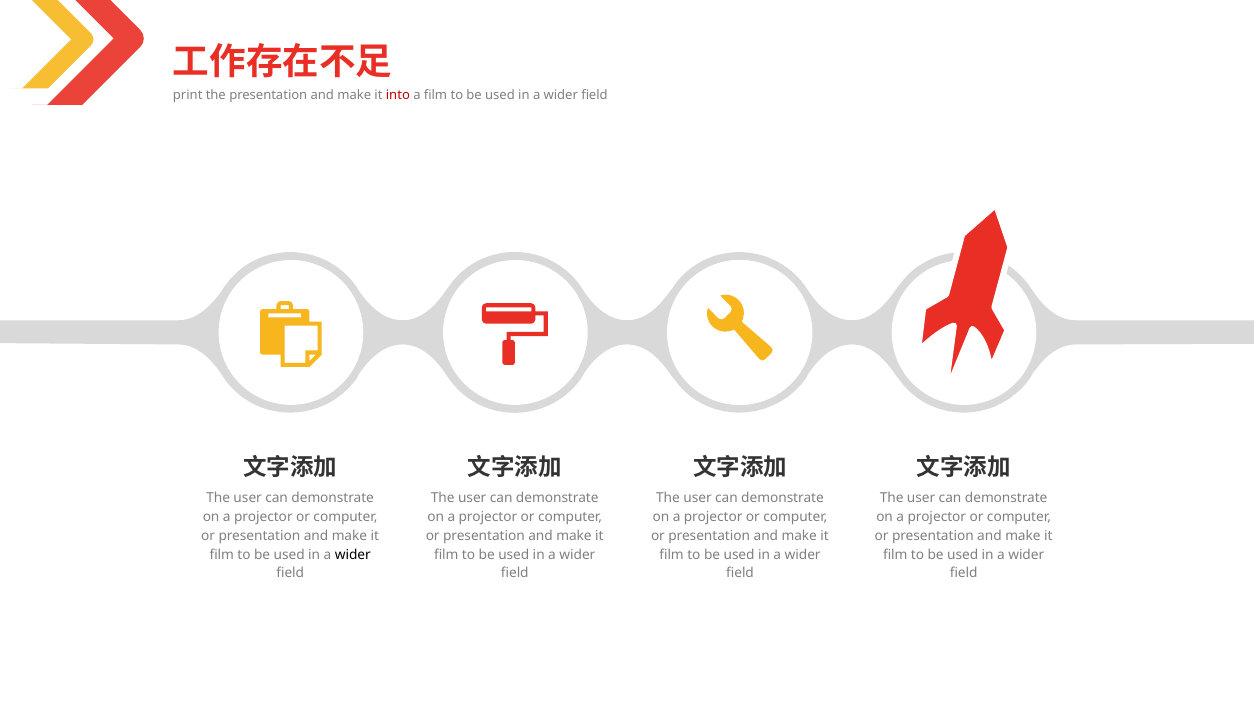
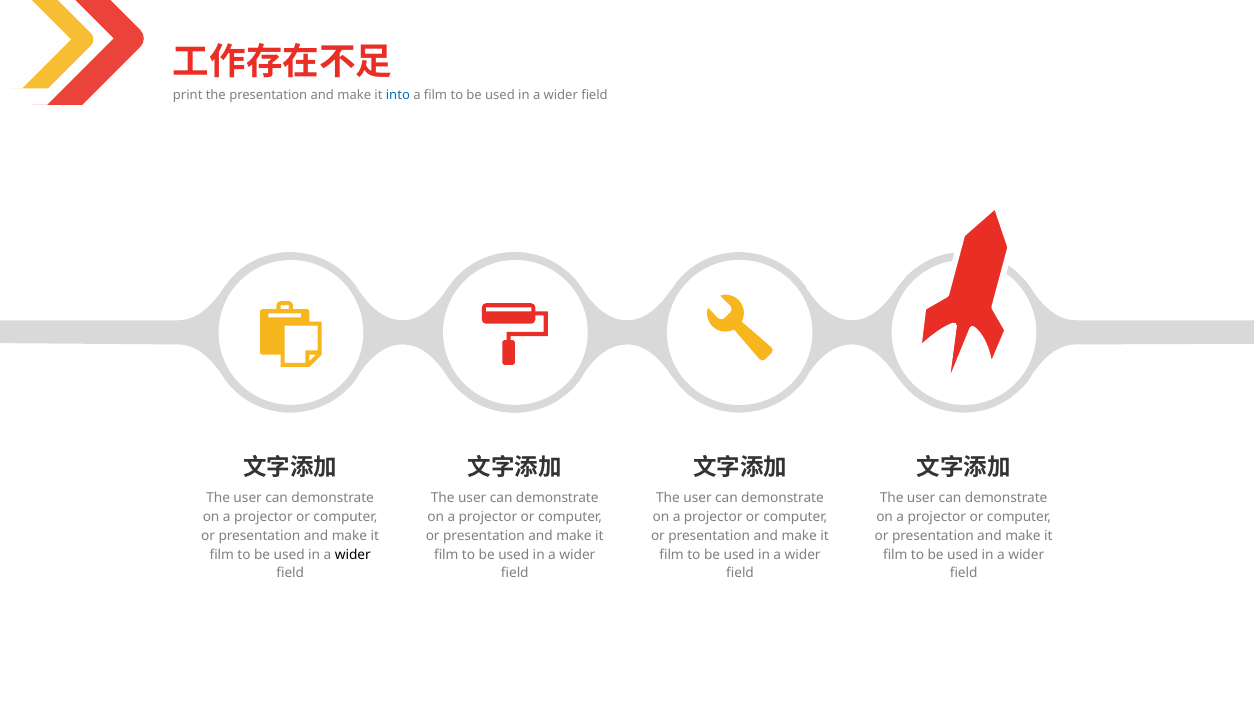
into colour: red -> blue (398, 96)
